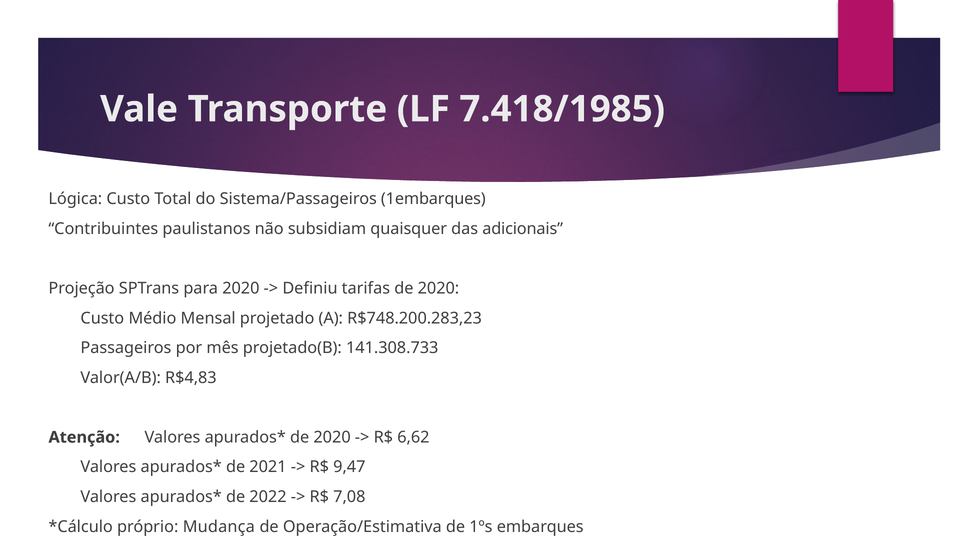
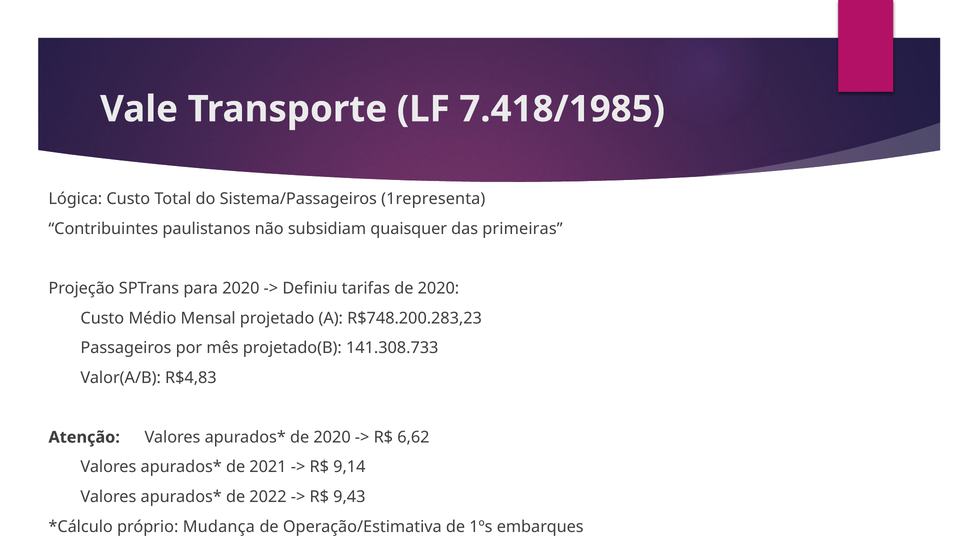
1embarques: 1embarques -> 1representa (433, 199)
adicionais: adicionais -> primeiras (522, 229)
9,47: 9,47 -> 9,14 (349, 467)
7,08: 7,08 -> 9,43 (349, 497)
